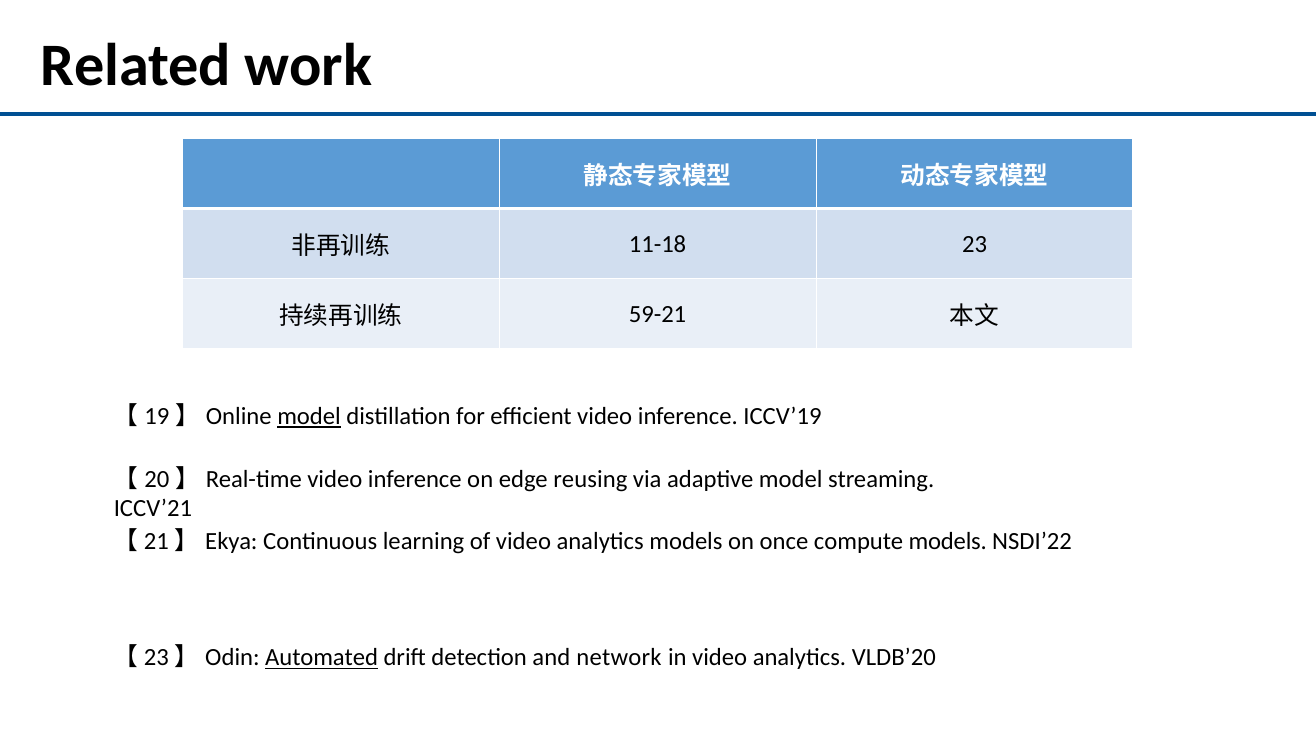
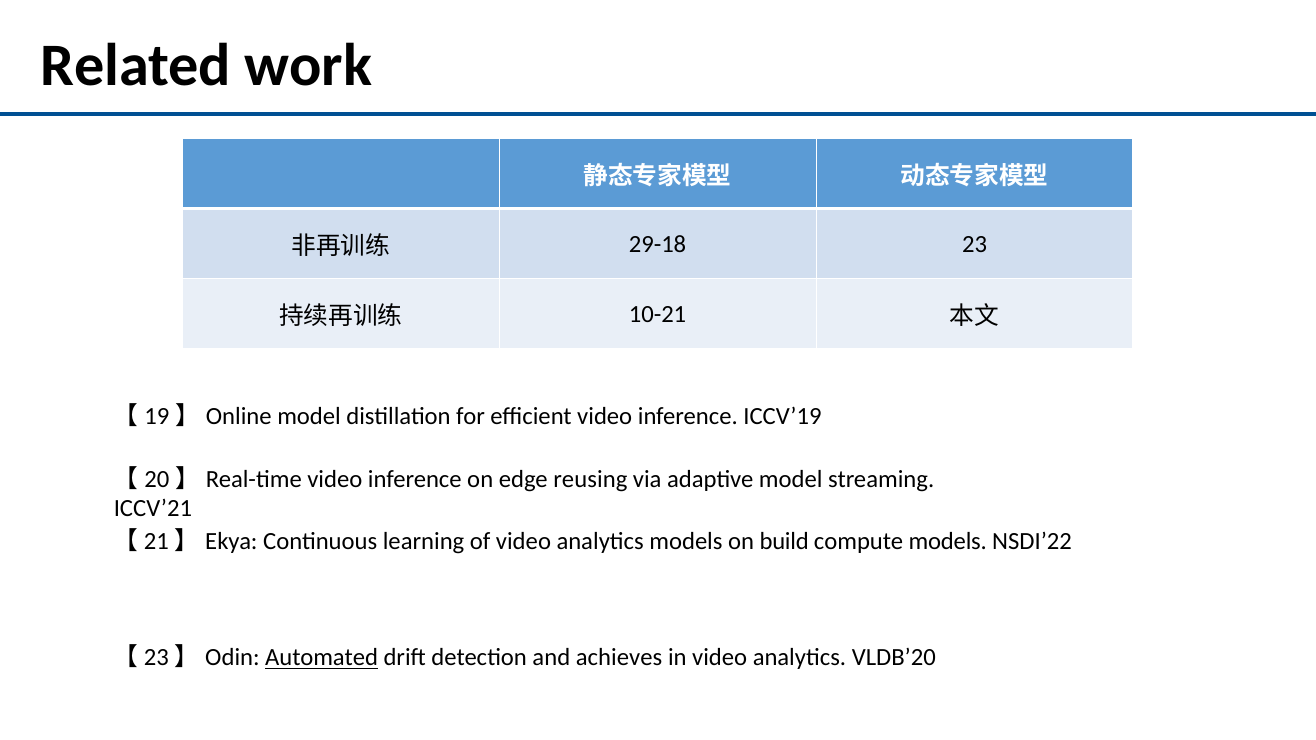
11-18: 11-18 -> 29-18 (658, 244)
59-21: 59-21 -> 10-21 (658, 314)
model underline: present -> none (309, 416)
once: once -> build (784, 542)
network: network -> achieves (619, 658)
